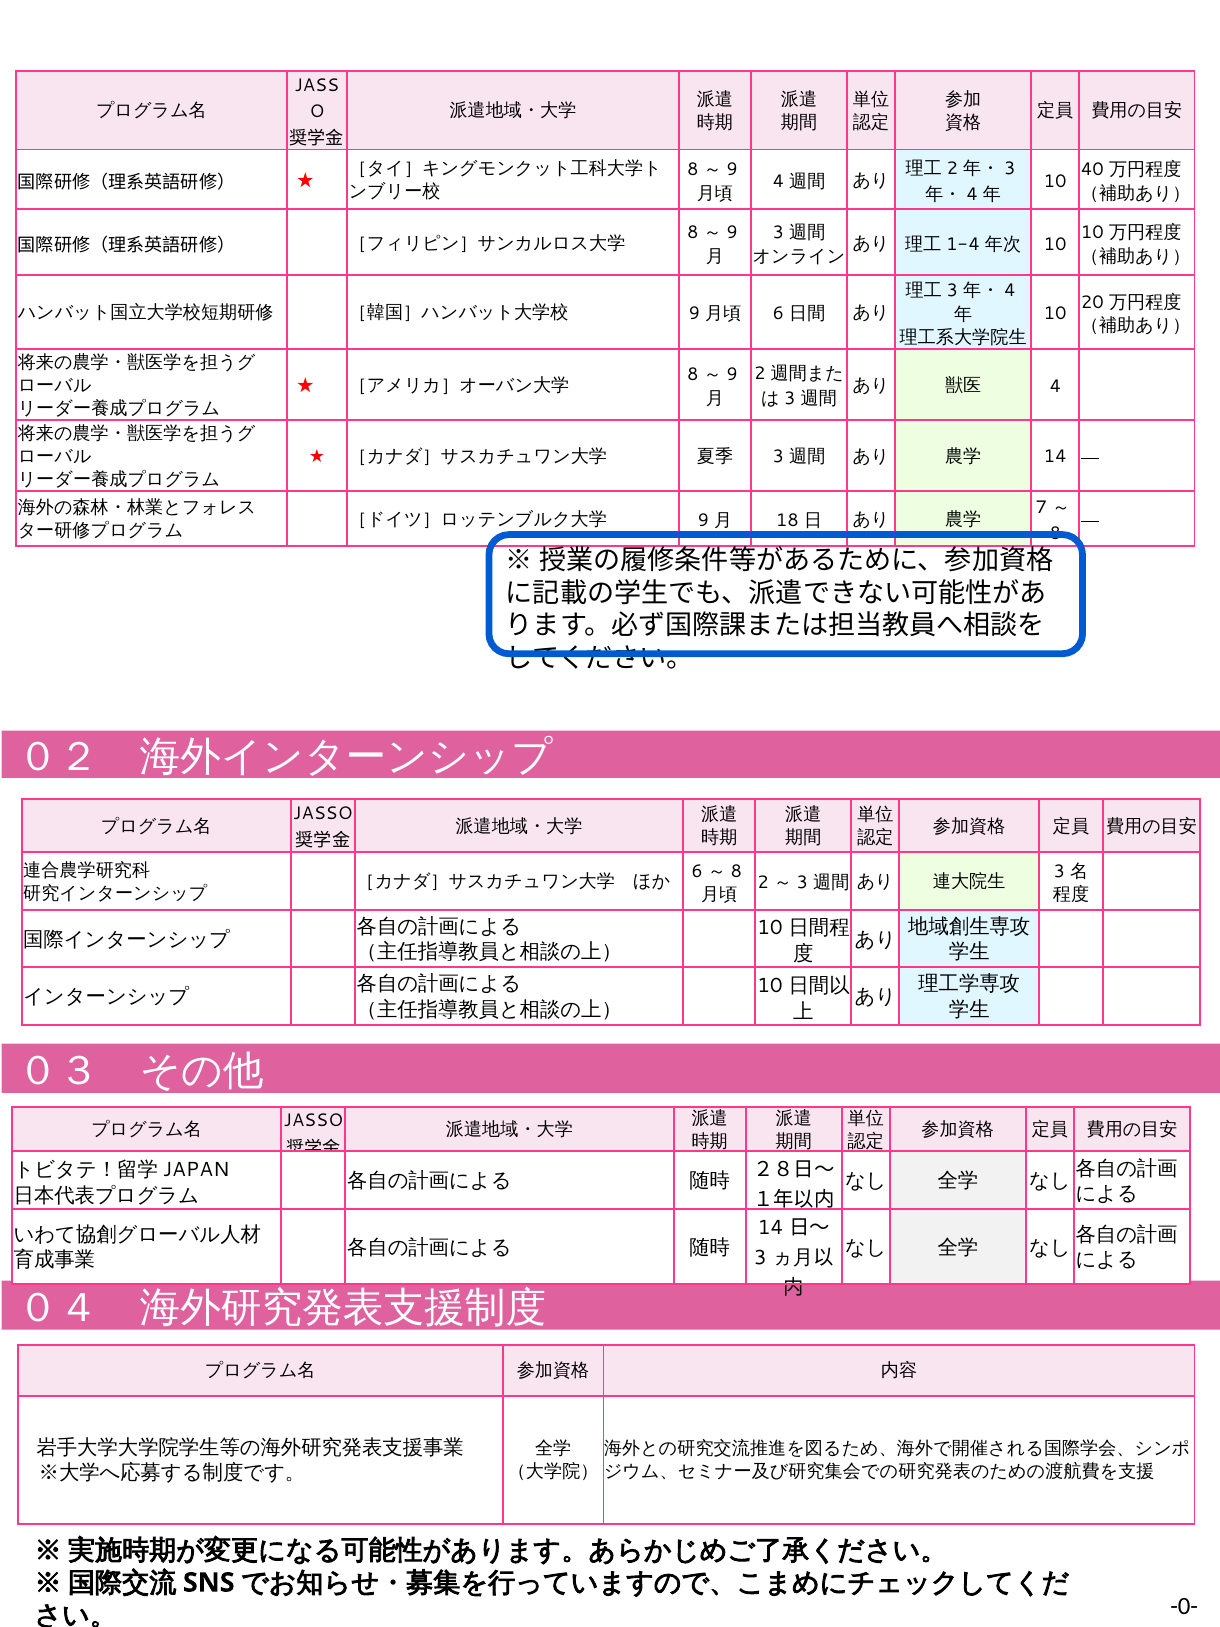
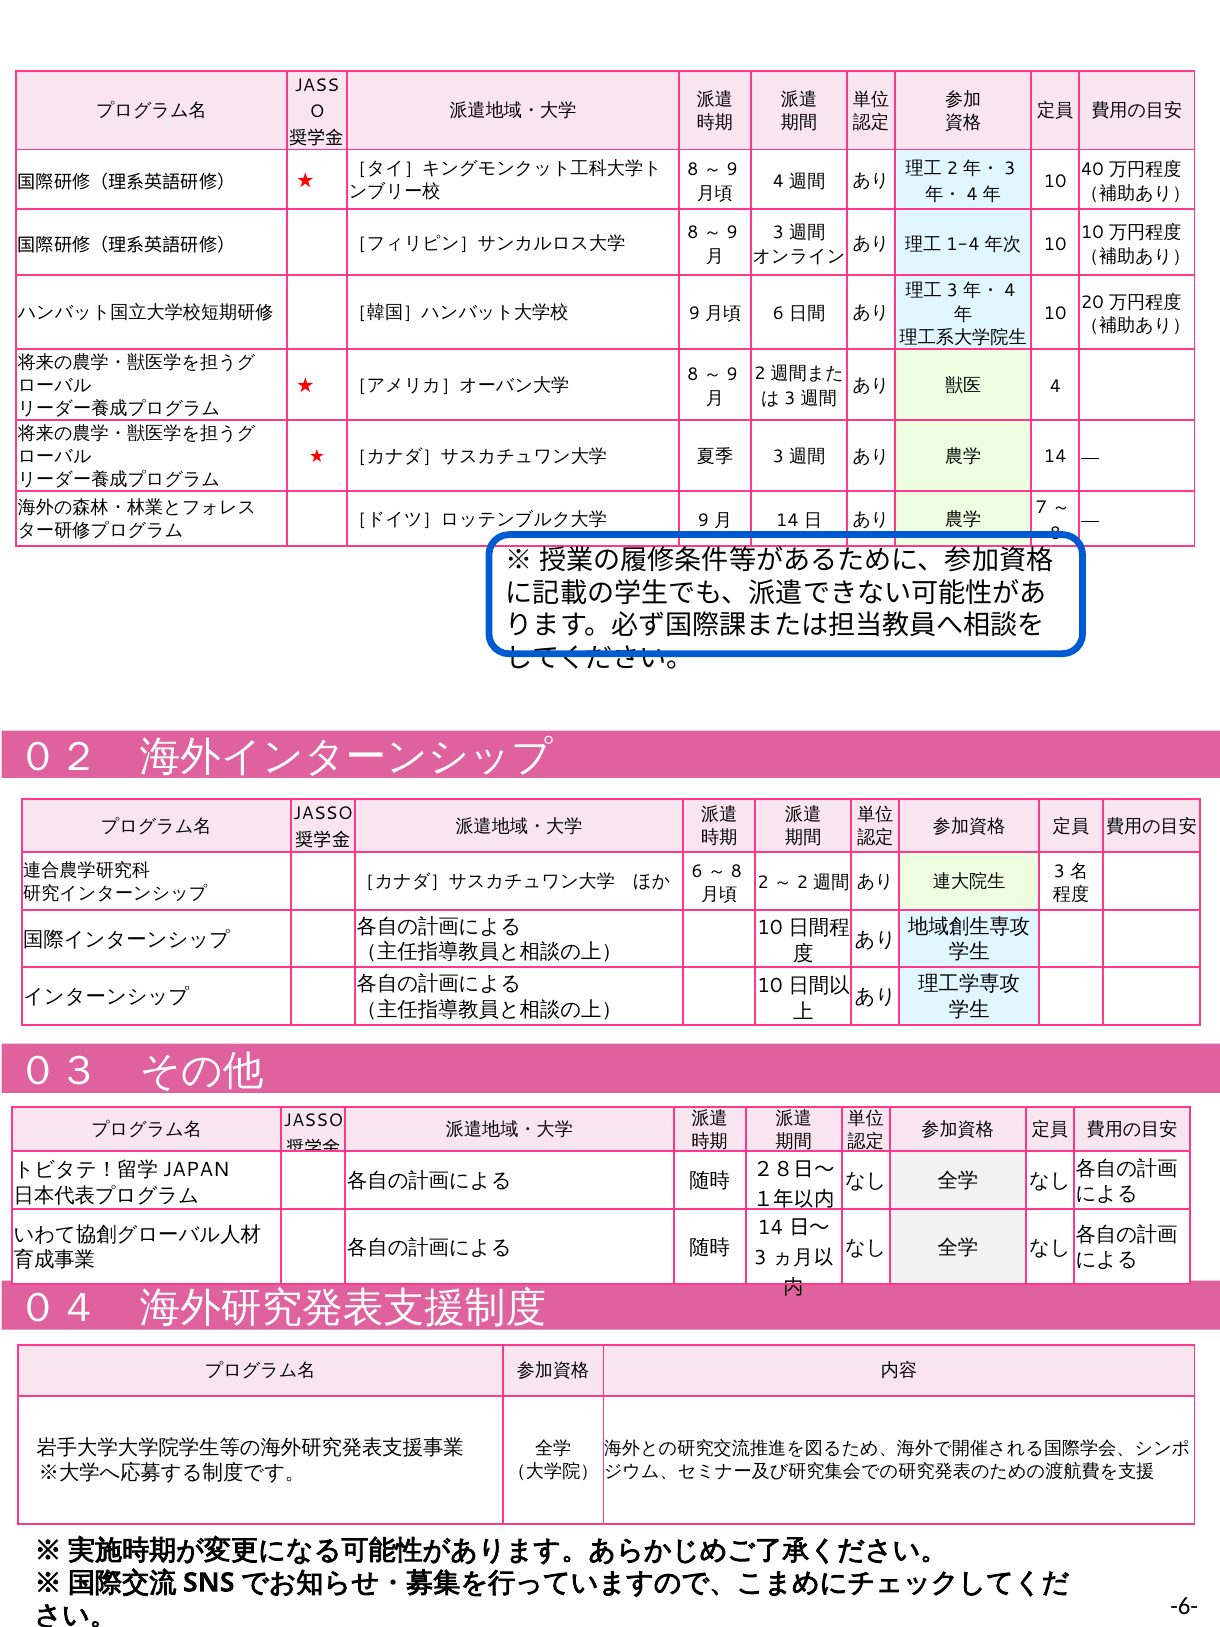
18: 18 -> 14 (787, 520)
3: 3 -> 2 (802, 882)
-0-: -0- -> -6- (1184, 1606)
